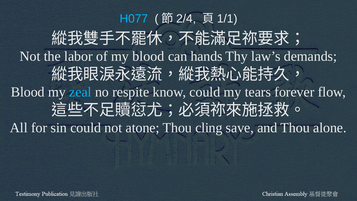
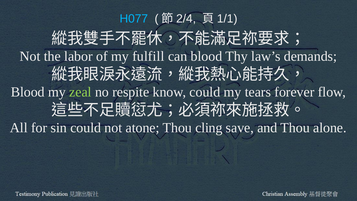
my blood: blood -> fulfill (148, 56)
can hands: hands -> blood (206, 56)
zeal colour: light blue -> light green (80, 92)
